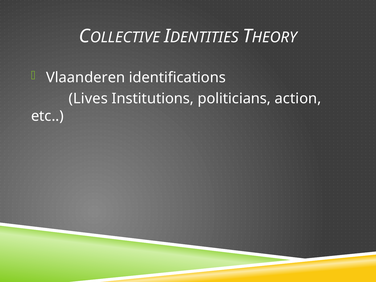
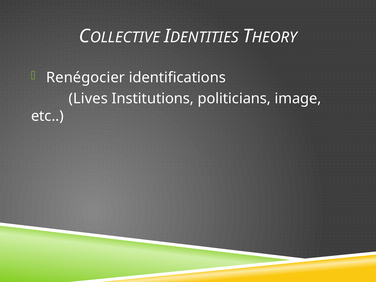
Vlaanderen: Vlaanderen -> Renégocier (86, 77)
action: action -> image (298, 99)
